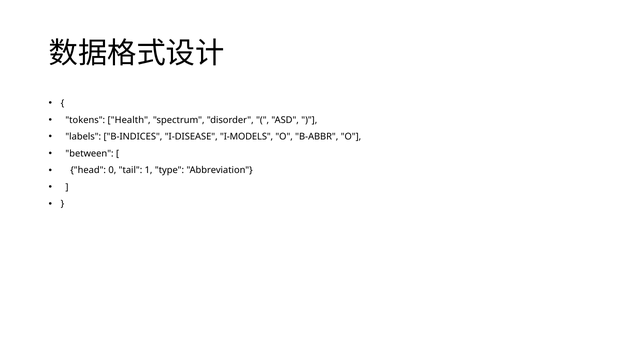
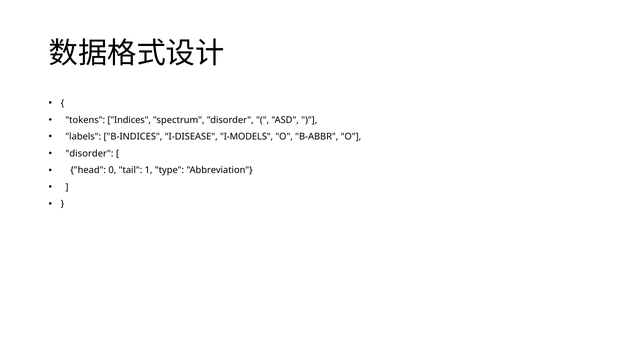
Health: Health -> Indices (129, 120)
between: between -> disorder (89, 153)
